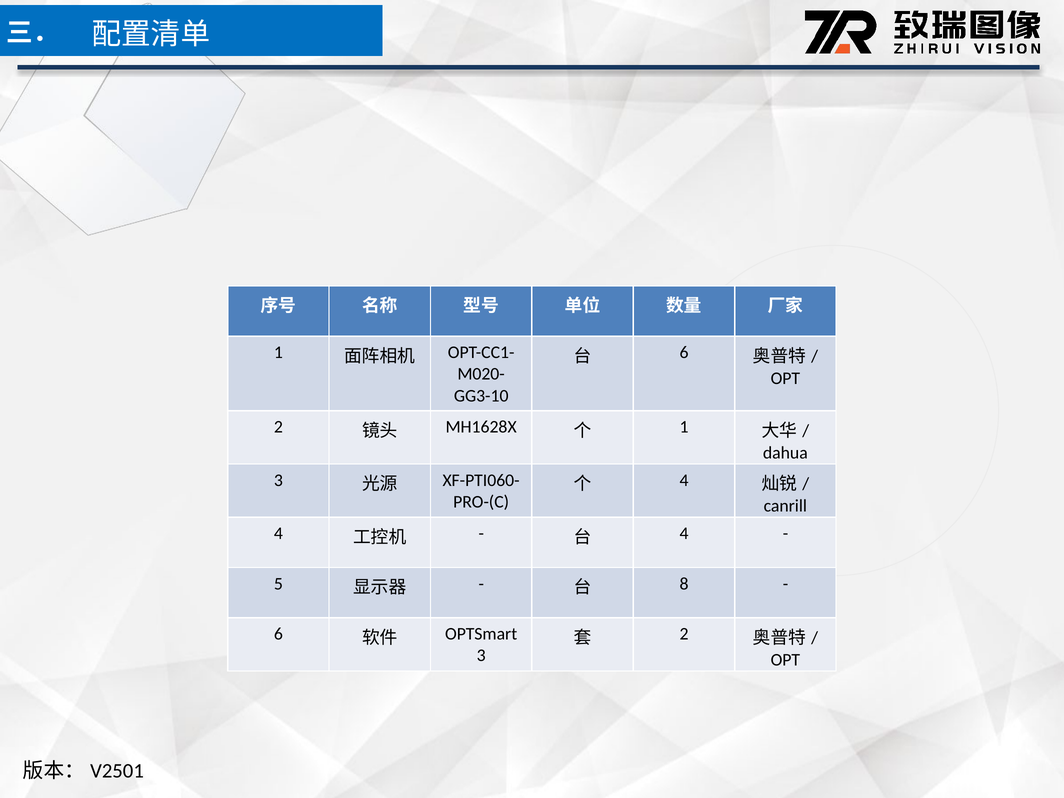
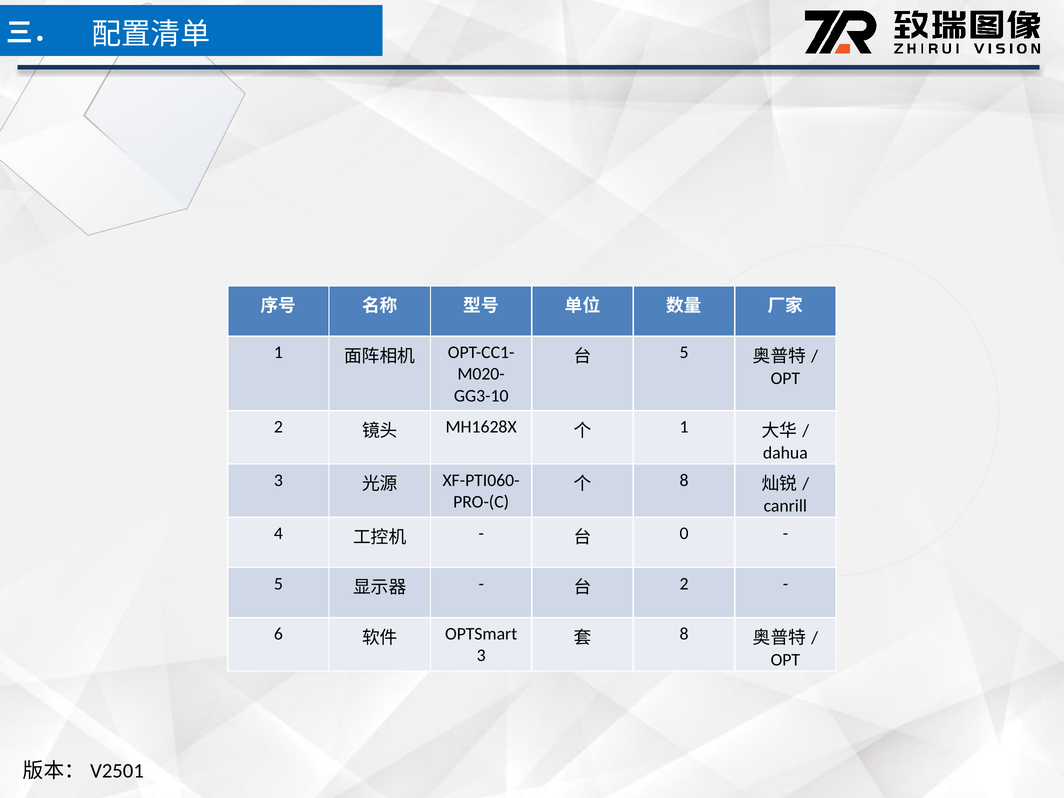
6: 6 -> 5 (684, 352)
4: 4 -> 8 (684, 480)
4: 4 -> 0 (684, 533)
8: 8 -> 2 (684, 584)
2: 2 -> 8 (684, 634)
